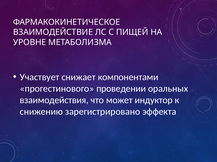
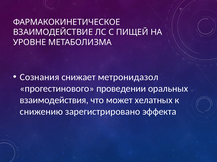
Участвует: Участвует -> Сознания (40, 77)
компонентами: компонентами -> метронидазол (128, 77)
индуктор: индуктор -> хелатных (154, 101)
